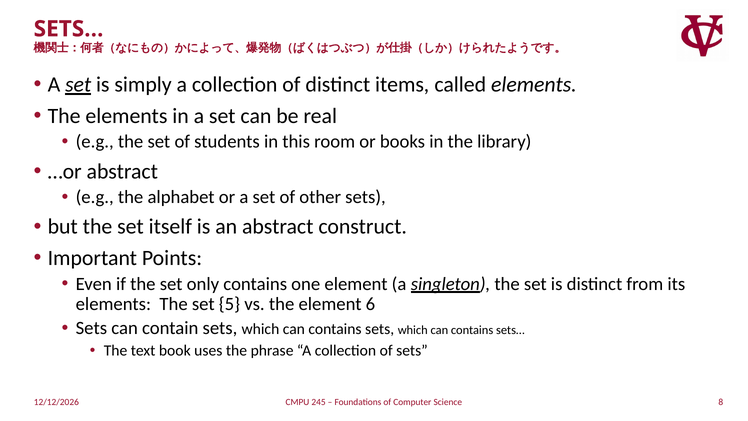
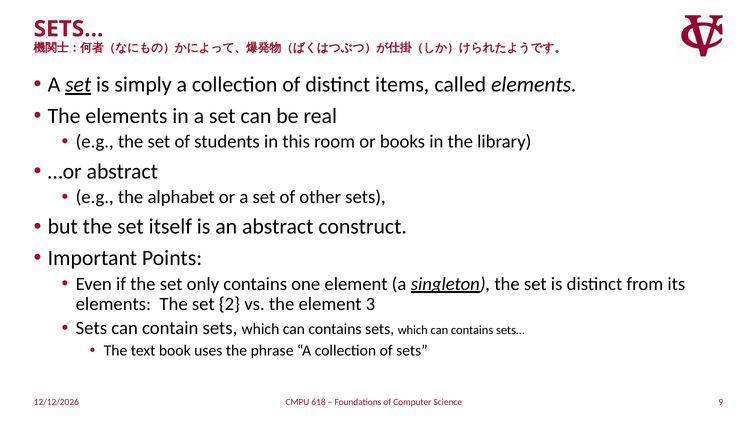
5: 5 -> 2 (229, 304)
6: 6 -> 3 (370, 304)
8: 8 -> 9 (721, 402)
245: 245 -> 618 (319, 402)
